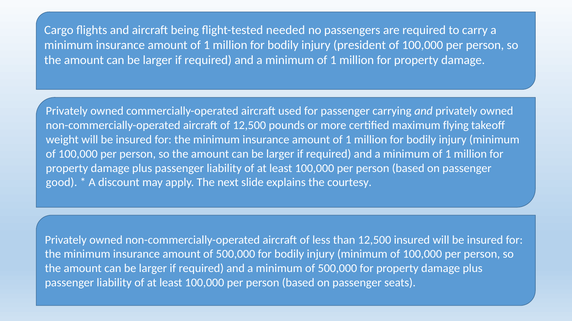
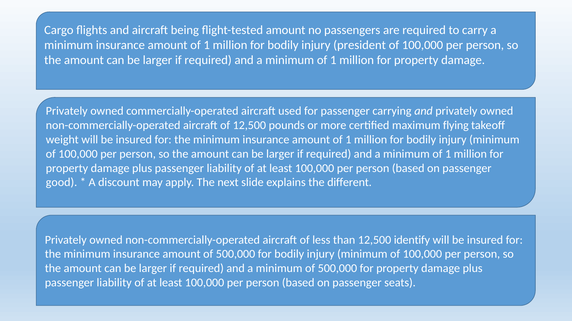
flight-tested needed: needed -> amount (286, 30)
courtesy: courtesy -> different (350, 183)
12,500 insured: insured -> identify (412, 240)
